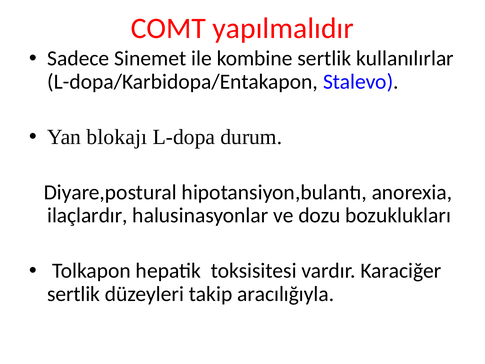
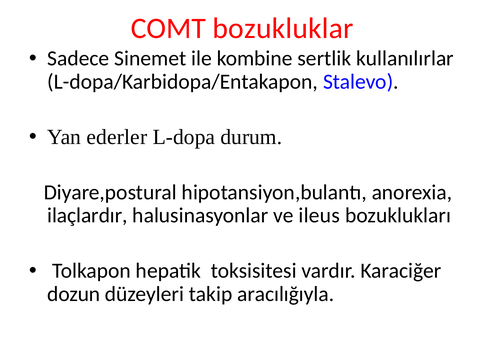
yapılmalıdır: yapılmalıdır -> bozukluklar (283, 28)
blokajı: blokajı -> ederler (117, 137)
dozu: dozu -> ileus (319, 215)
sertlik: sertlik -> dozun (74, 294)
